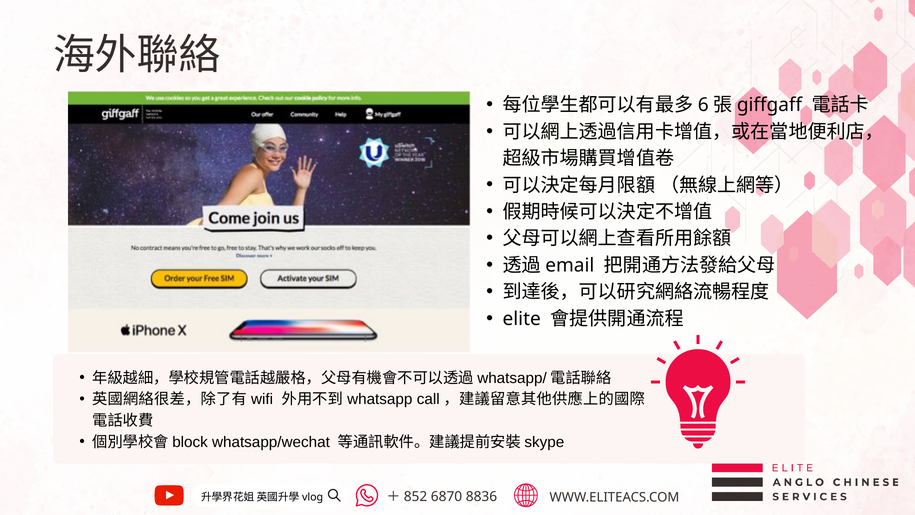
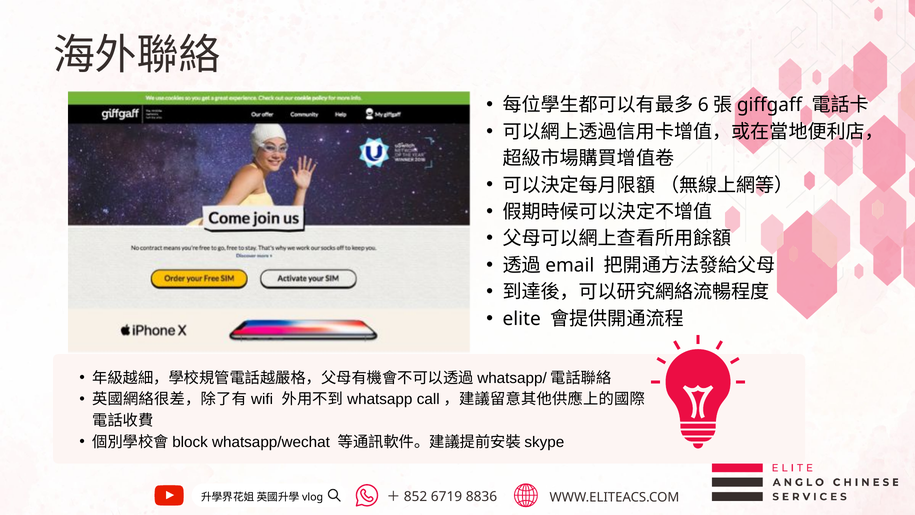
6870: 6870 -> 6719 (447, 497)
